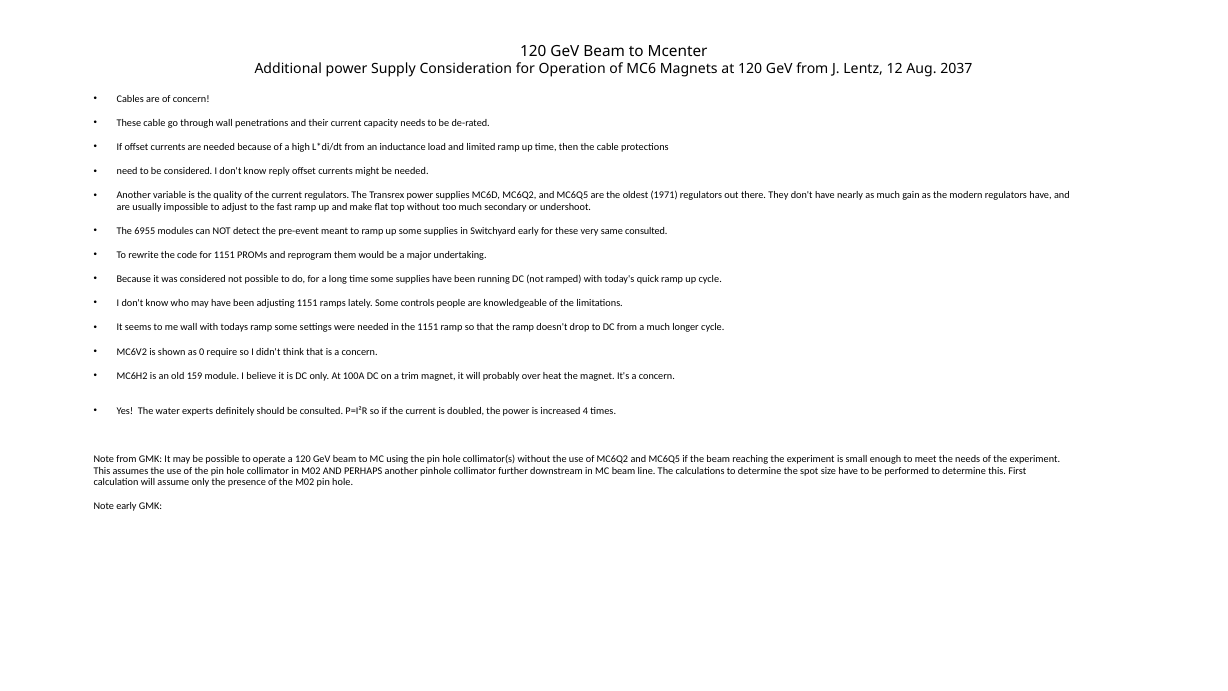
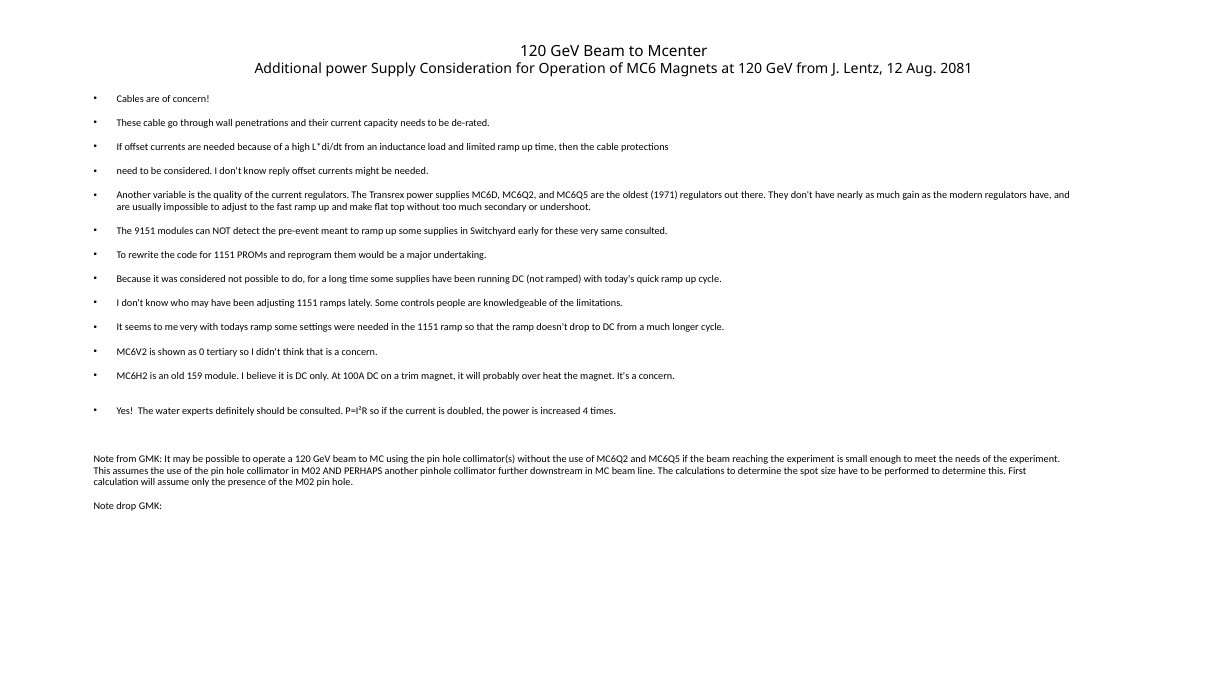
2037: 2037 -> 2081 (956, 69)
6955: 6955 -> 9151 (145, 231)
me wall: wall -> very (189, 327)
require: require -> tertiary (222, 351)
Note early: early -> drop (126, 506)
